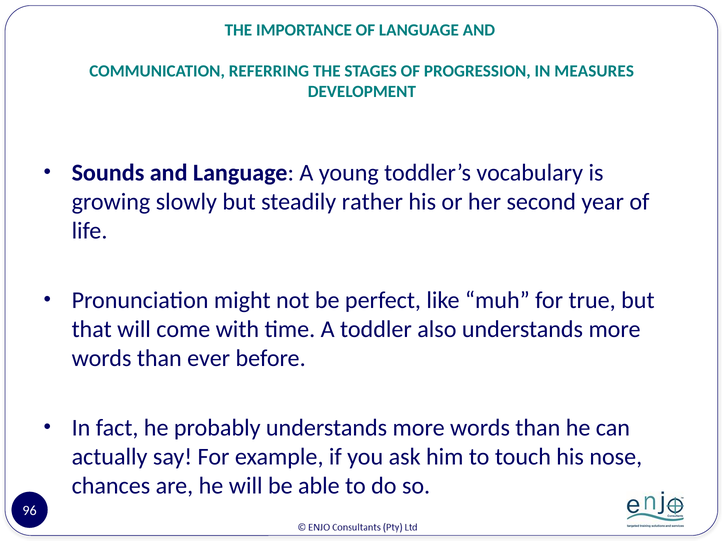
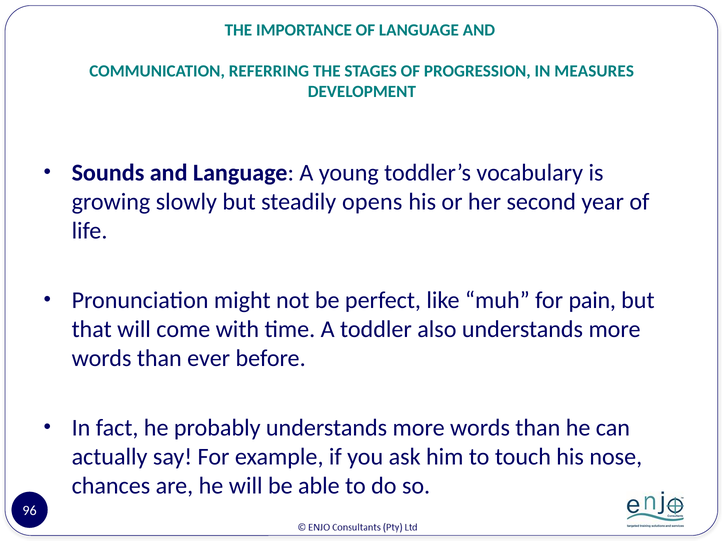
rather: rather -> opens (372, 201)
true: true -> pain (592, 300)
